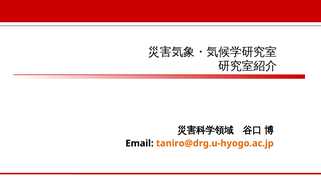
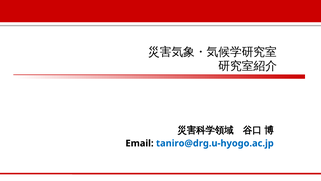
taniro@drg.u-hyogo.ac.jp colour: orange -> blue (215, 143)
